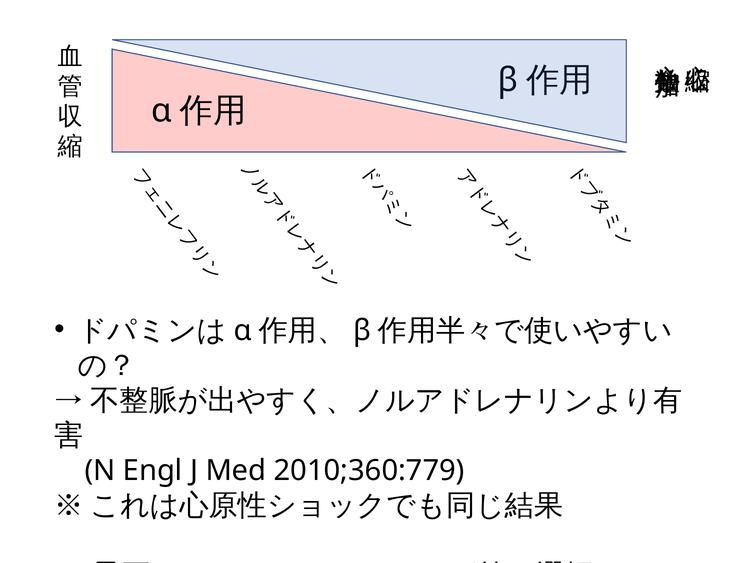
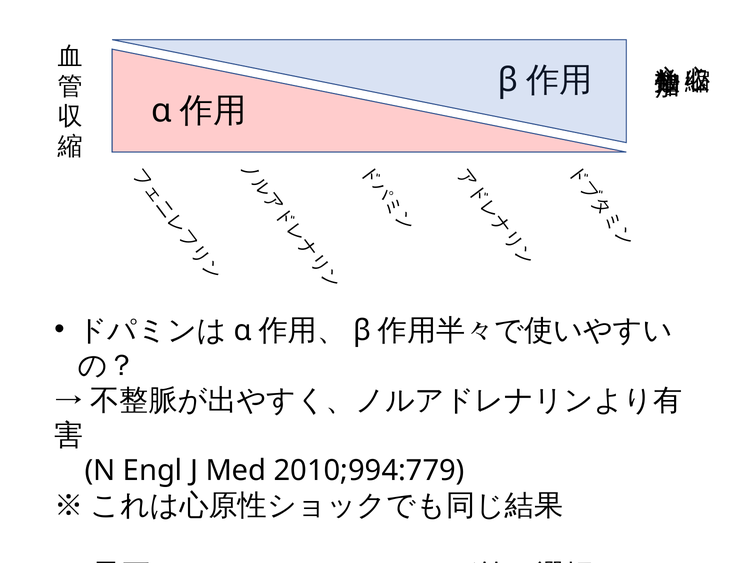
2010;360:779: 2010;360:779 -> 2010;994:779 (369, 470)
